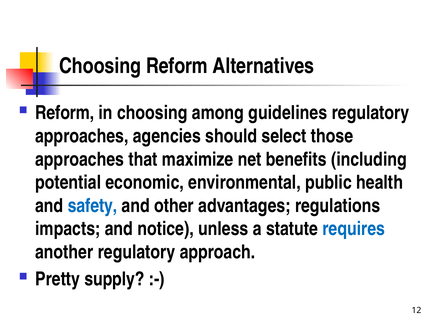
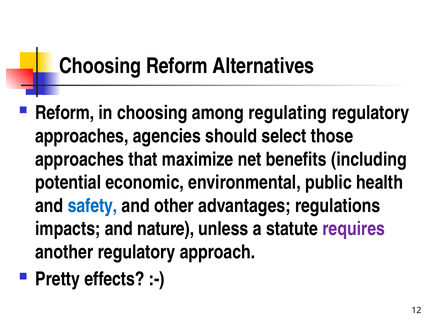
guidelines: guidelines -> regulating (288, 113)
notice: notice -> nature (166, 229)
requires colour: blue -> purple (354, 229)
supply: supply -> effects (115, 279)
